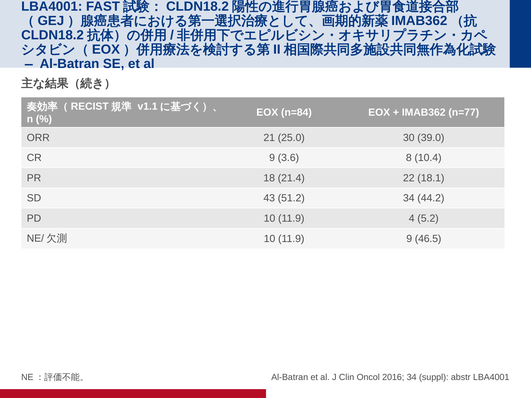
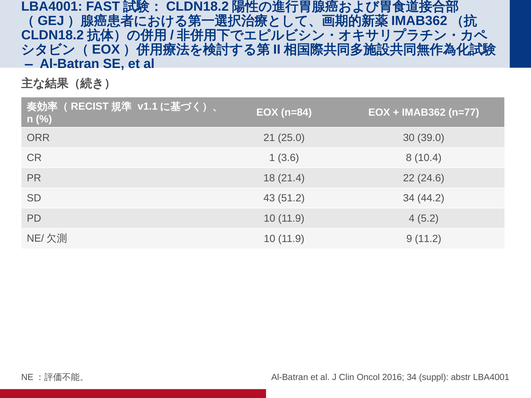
CR 9: 9 -> 1 (272, 158)
18.1: 18.1 -> 24.6 (431, 178)
46.5: 46.5 -> 11.2 (428, 239)
